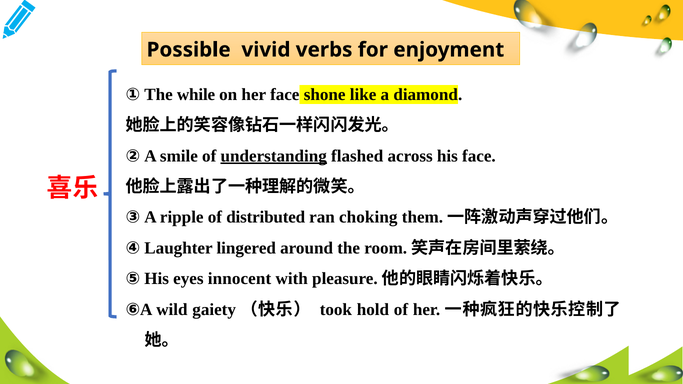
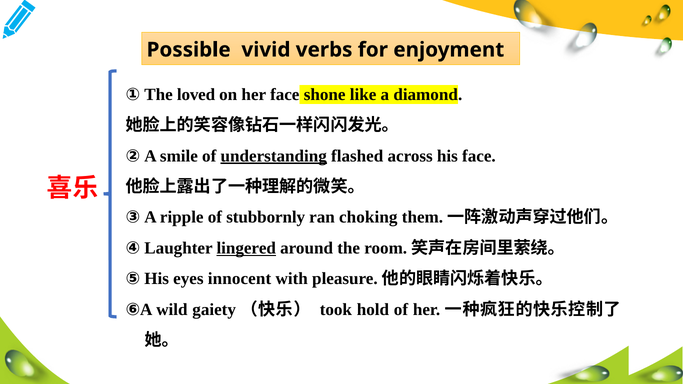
while: while -> loved (196, 95)
distributed: distributed -> stubbornly (266, 217)
lingered underline: none -> present (246, 248)
